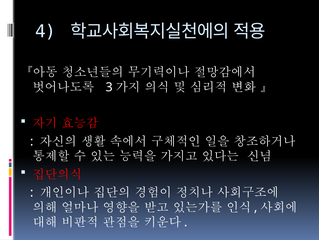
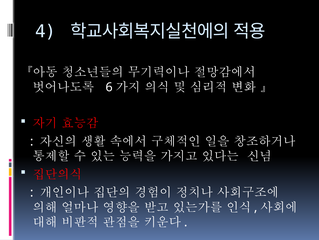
3: 3 -> 6 (109, 87)
